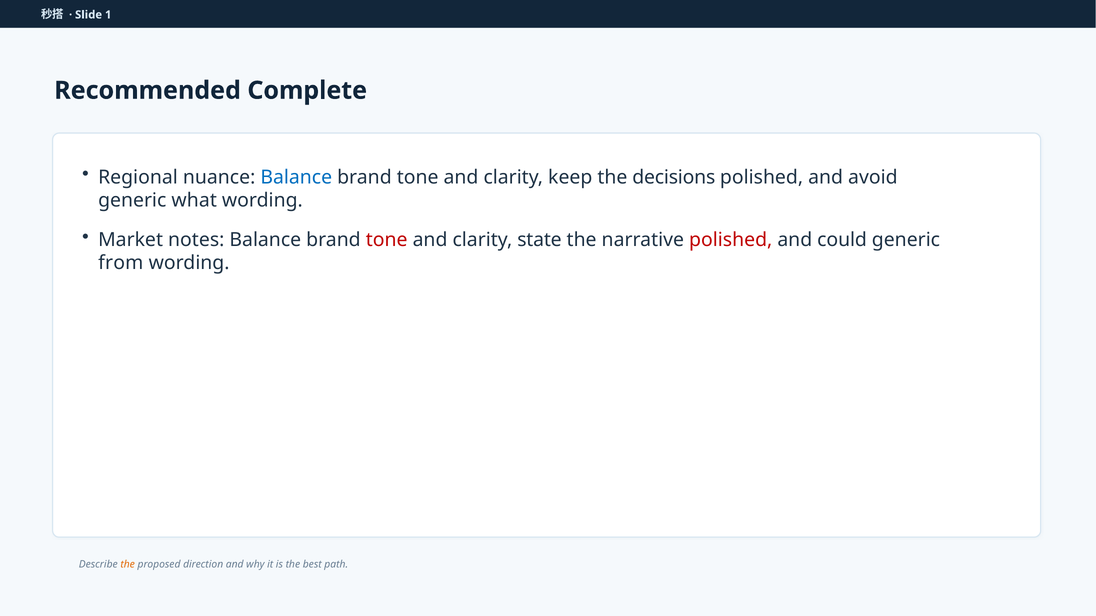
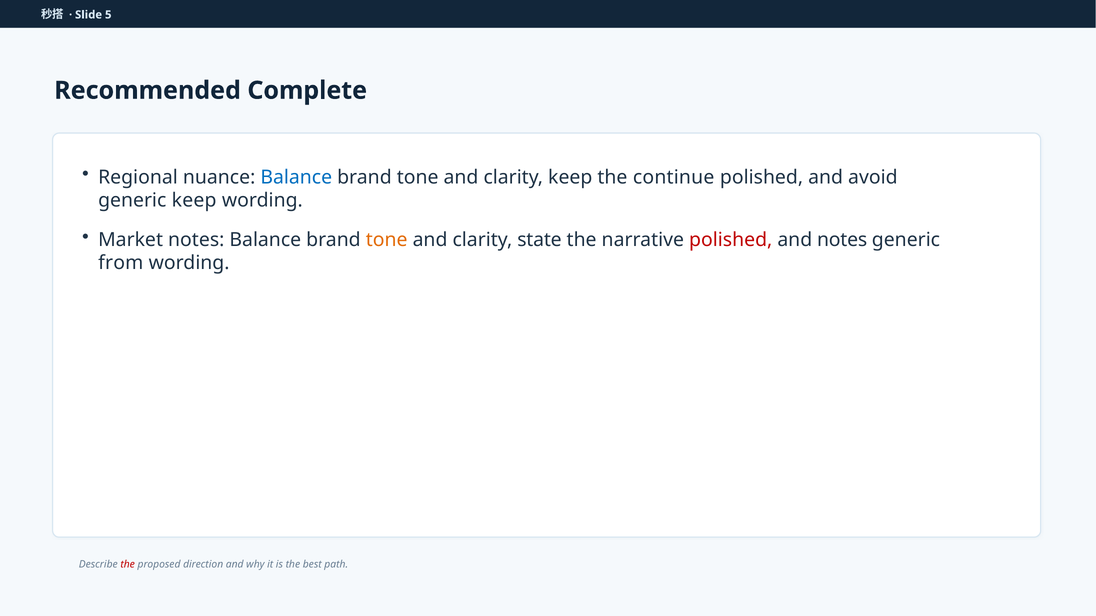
1: 1 -> 5 (108, 15)
decisions: decisions -> continue (674, 177)
generic what: what -> keep (194, 201)
tone colour: red -> orange (387, 240)
and could: could -> notes (842, 240)
the colour: orange -> red (128, 565)
